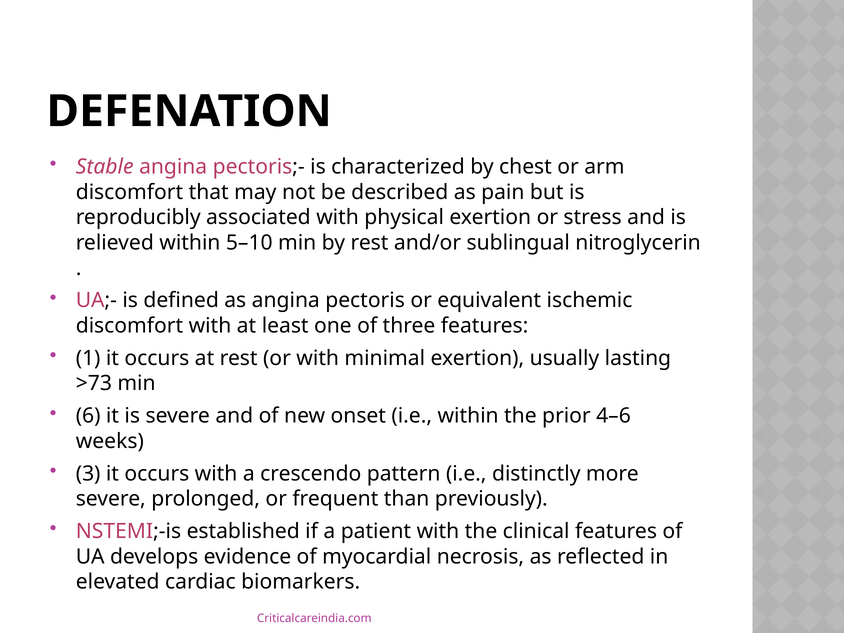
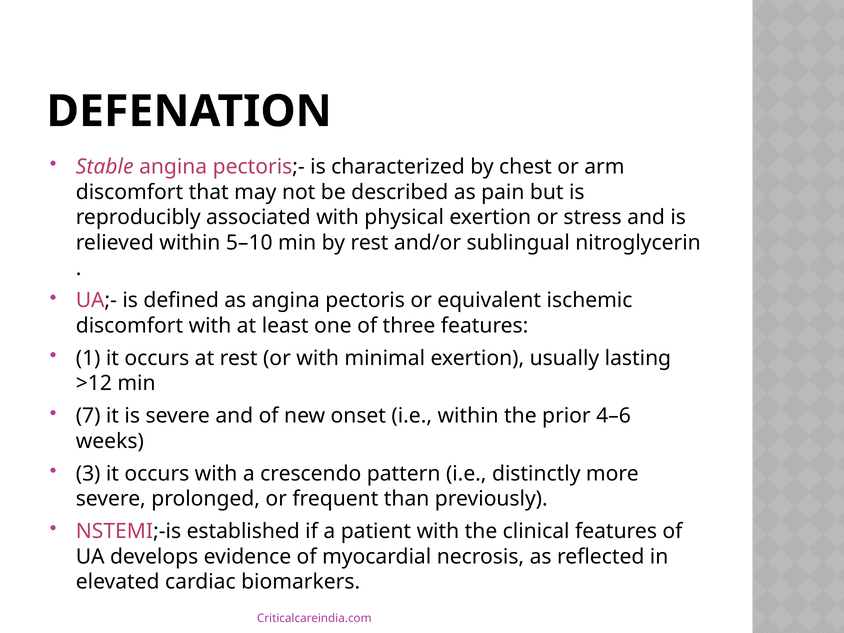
>73: >73 -> >12 (94, 384)
6: 6 -> 7 (88, 416)
